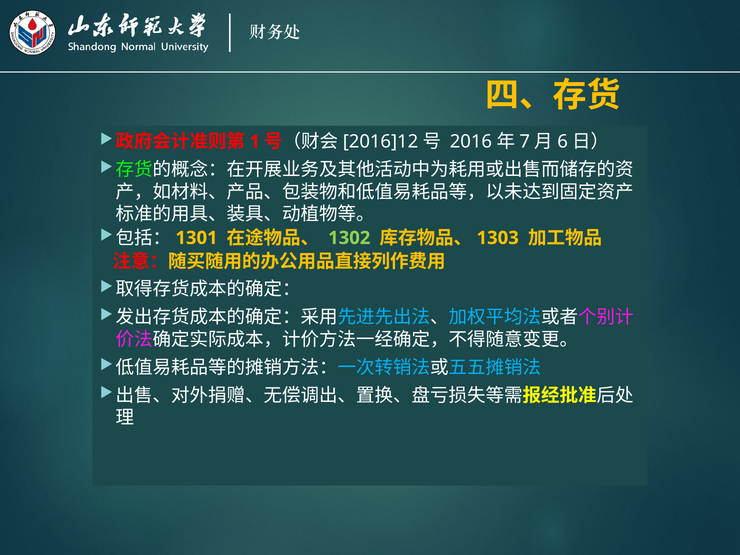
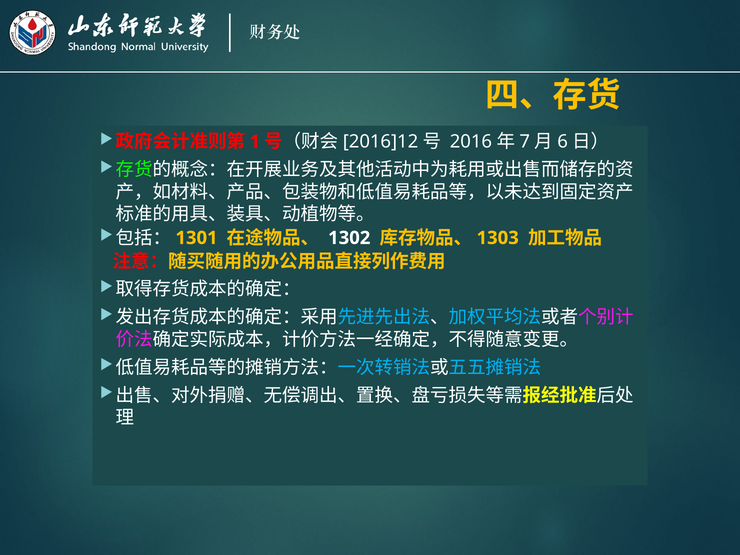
1302 colour: light green -> white (349, 238)
